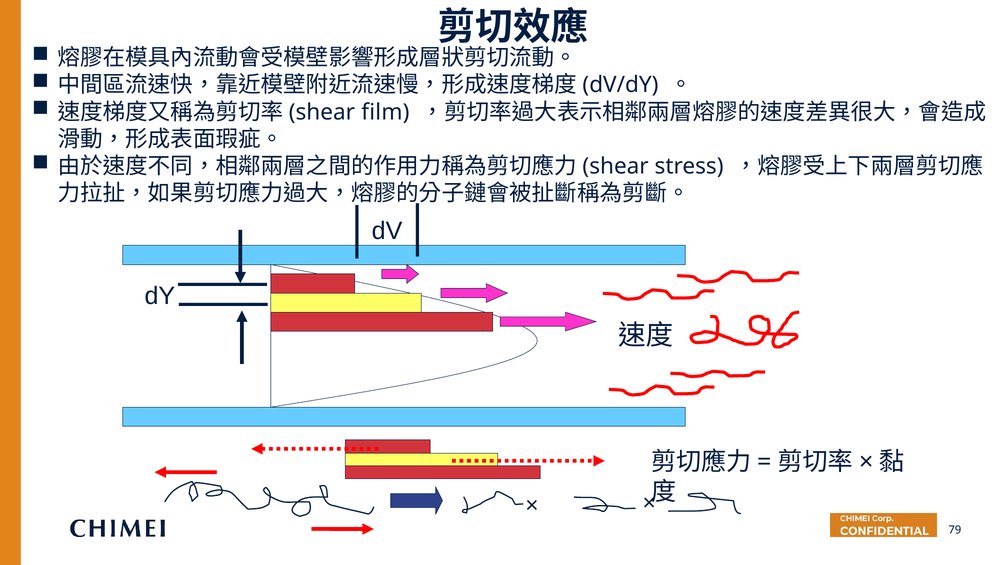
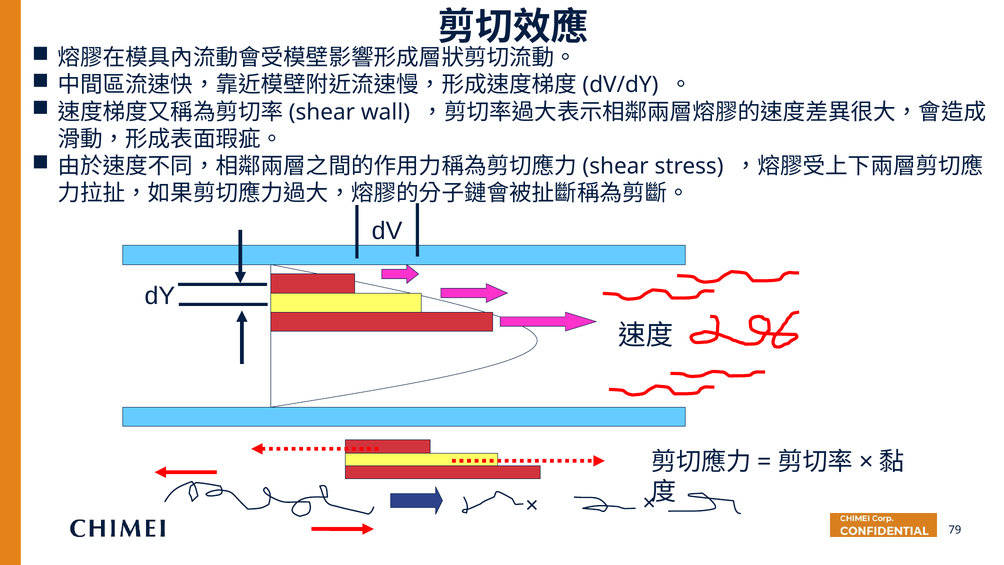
film: film -> wall (385, 112)
